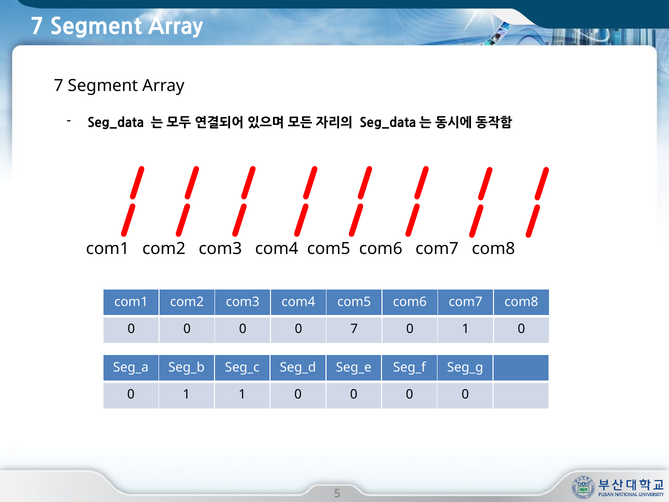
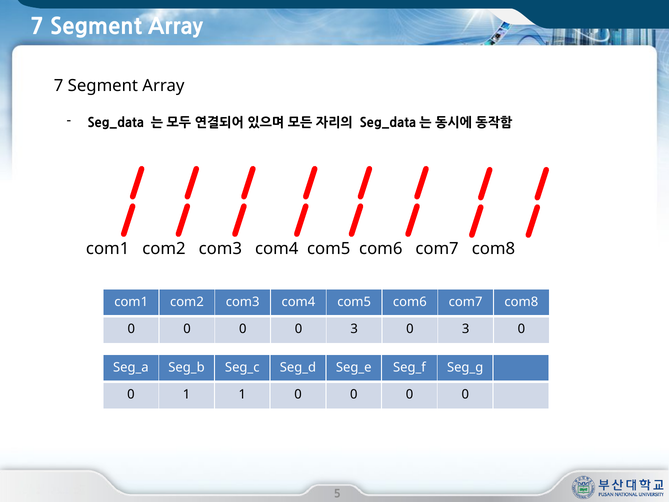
0 0 7: 7 -> 3 (354, 329)
1: 1 -> 3 (466, 329)
